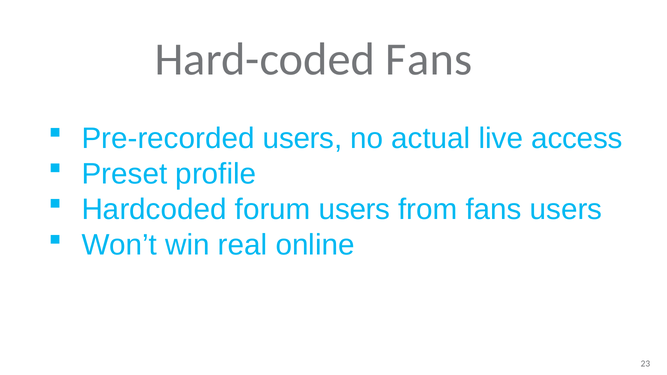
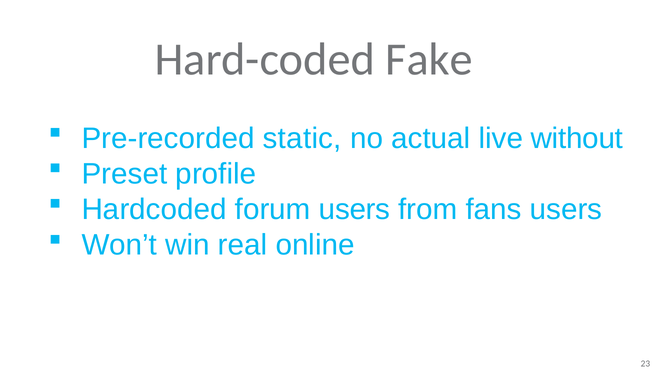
Hard-coded Fans: Fans -> Fake (429, 60)
Pre-recorded users: users -> static (302, 139)
access: access -> without (577, 139)
